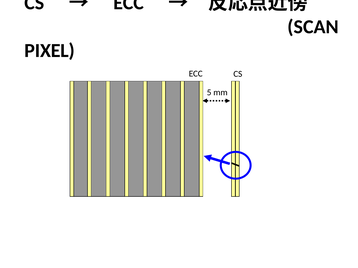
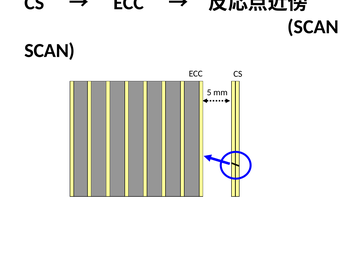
PIXEL: PIXEL -> SCAN (50, 51)
